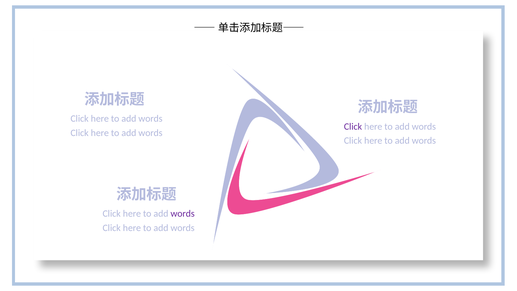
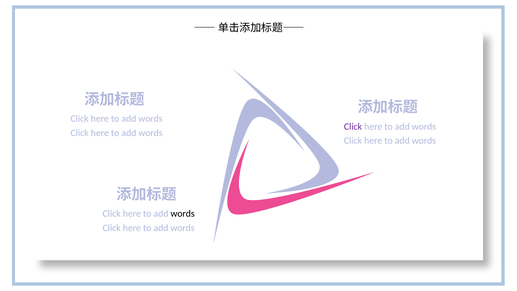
words colour: purple -> black (183, 214)
